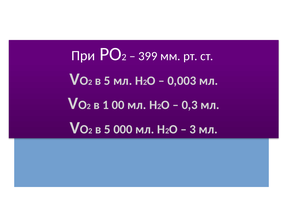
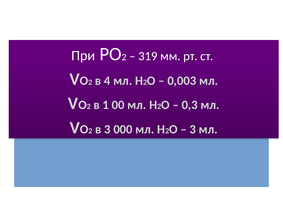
399: 399 -> 319 (148, 56)
5: 5 -> 4 (107, 80)
5: 5 -> 3 (107, 129)
